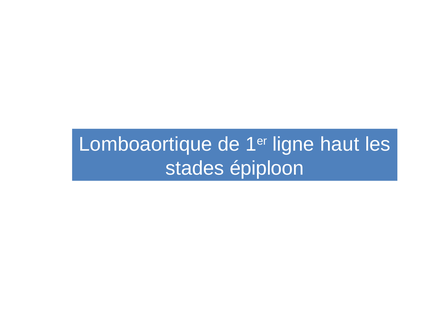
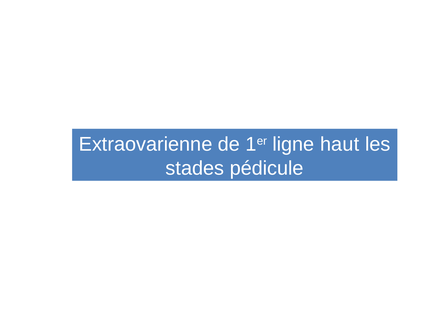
Lomboaortique: Lomboaortique -> Extraovarienne (146, 144)
épiploon: épiploon -> pédicule (267, 168)
